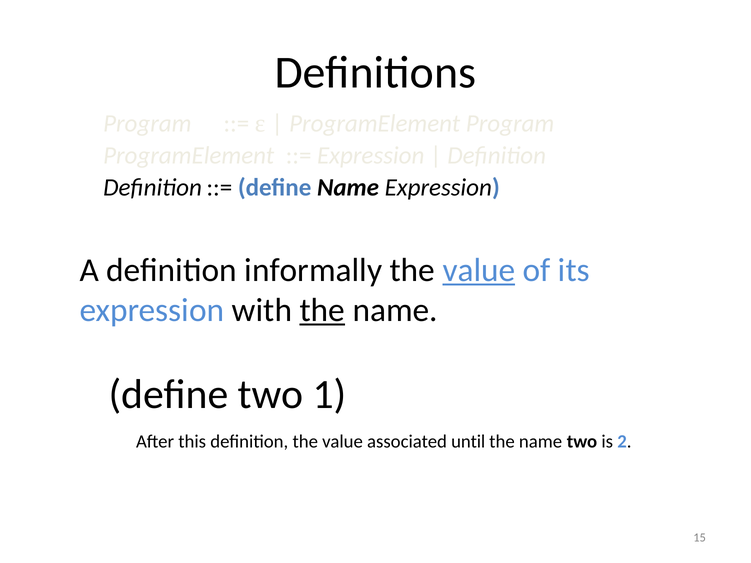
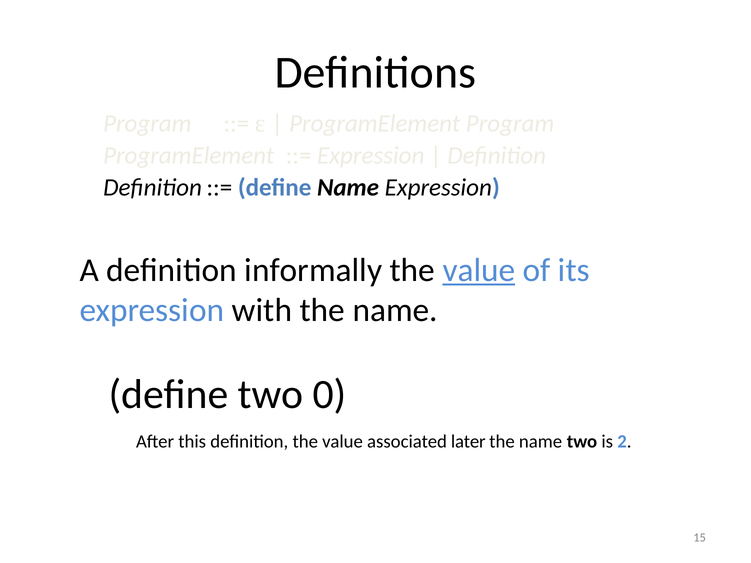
the underline: present -> none (322, 310)
1: 1 -> 0 (329, 395)
until: until -> later (468, 442)
